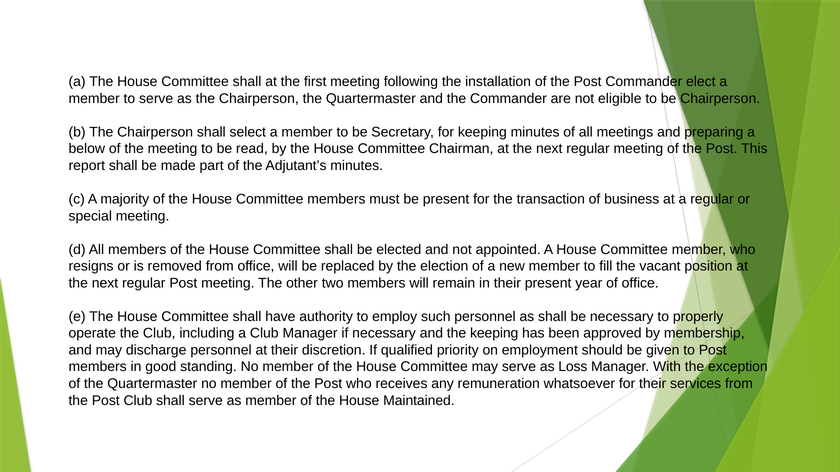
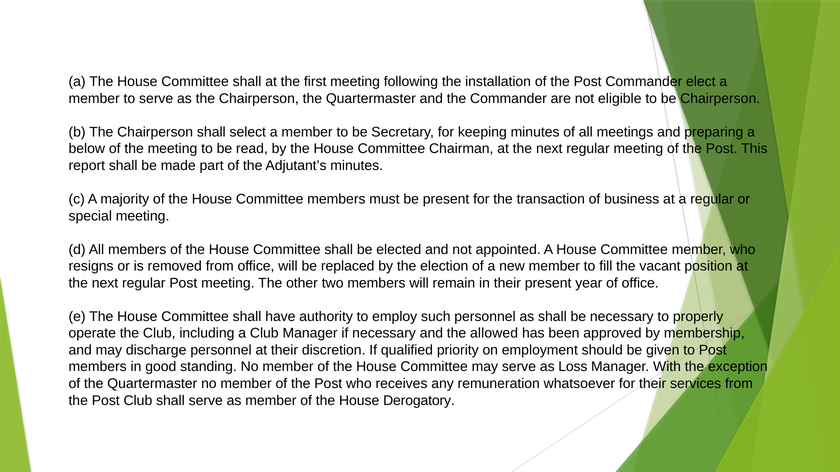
the keeping: keeping -> allowed (494, 334)
Maintained: Maintained -> Derogatory (419, 401)
